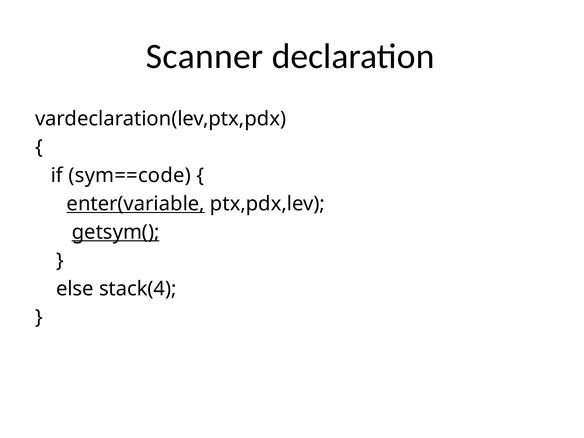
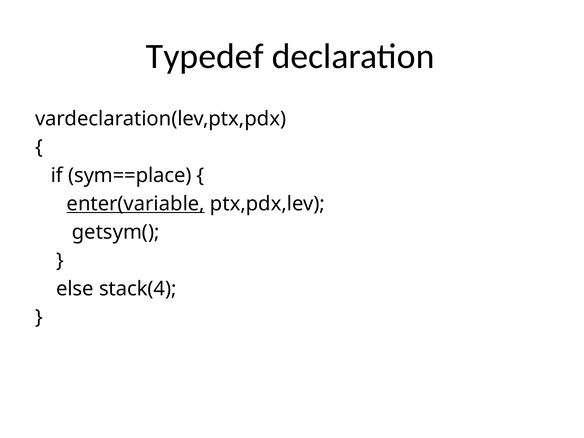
Scanner: Scanner -> Typedef (205, 57)
sym==code: sym==code -> sym==place (130, 175)
getsym( underline: present -> none (116, 232)
